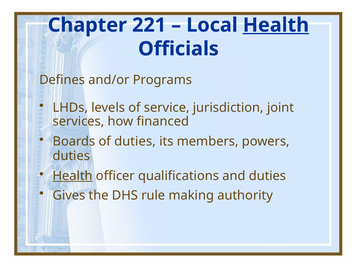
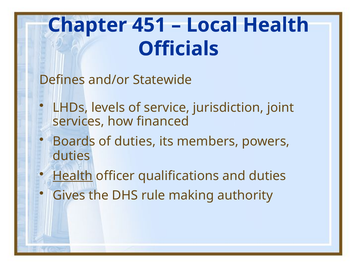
221: 221 -> 451 (149, 25)
Health underline: present -> none (276, 25)
Programs: Programs -> Statewide (162, 80)
